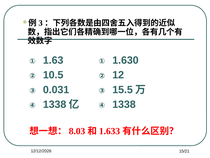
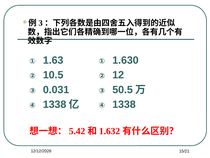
15.5: 15.5 -> 50.5 (123, 89)
8.03: 8.03 -> 5.42 (77, 131)
1.633: 1.633 -> 1.632 (110, 131)
